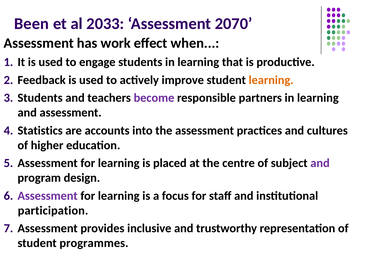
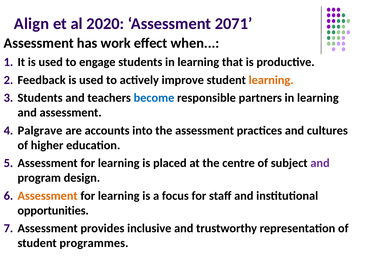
Been: Been -> Align (32, 24)
2033: 2033 -> 2020 (105, 24)
2070: 2070 -> 2071 (234, 24)
become colour: purple -> blue (154, 98)
Statistics: Statistics -> Palgrave (40, 130)
Assessment colour: purple -> orange (48, 196)
participation: participation -> opportunities (53, 210)
